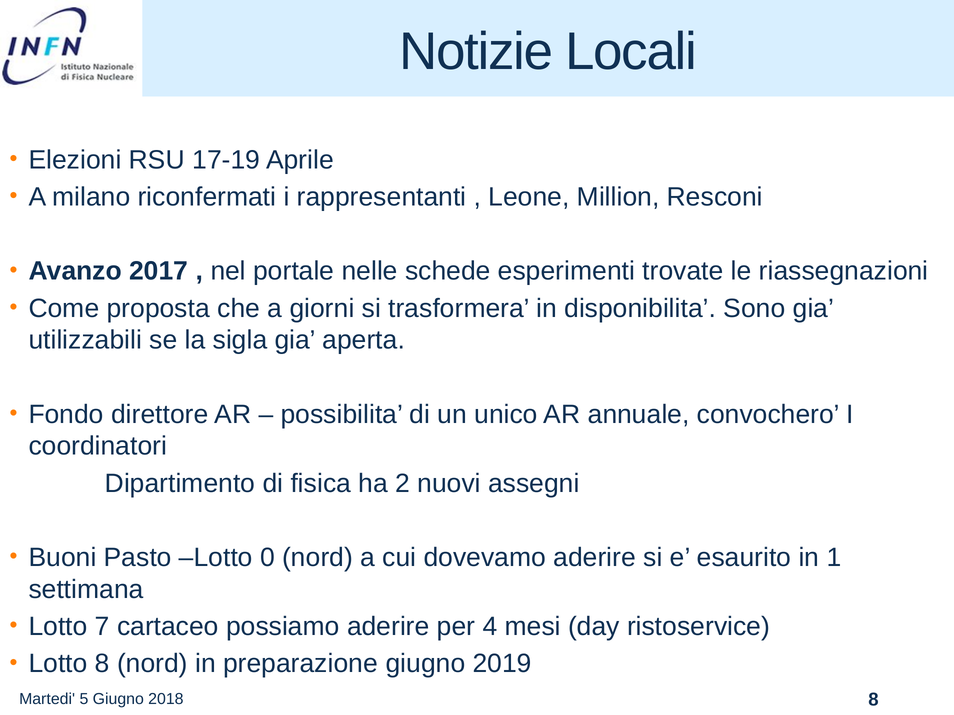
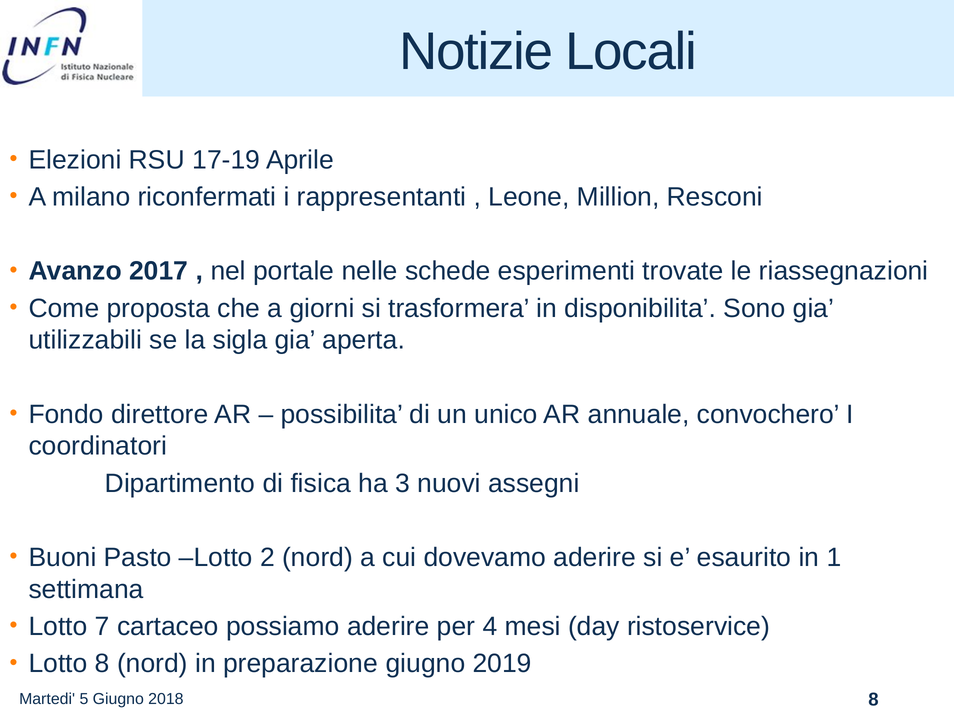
2: 2 -> 3 (403, 484)
0: 0 -> 2 (267, 558)
